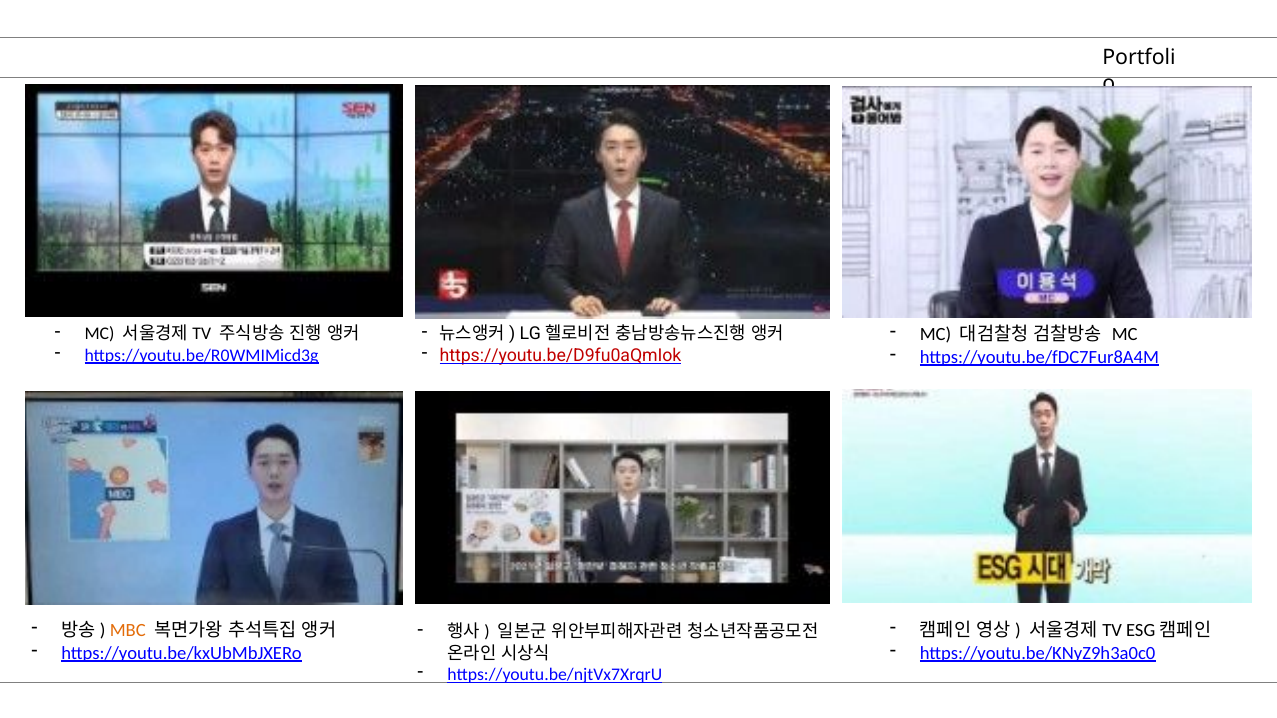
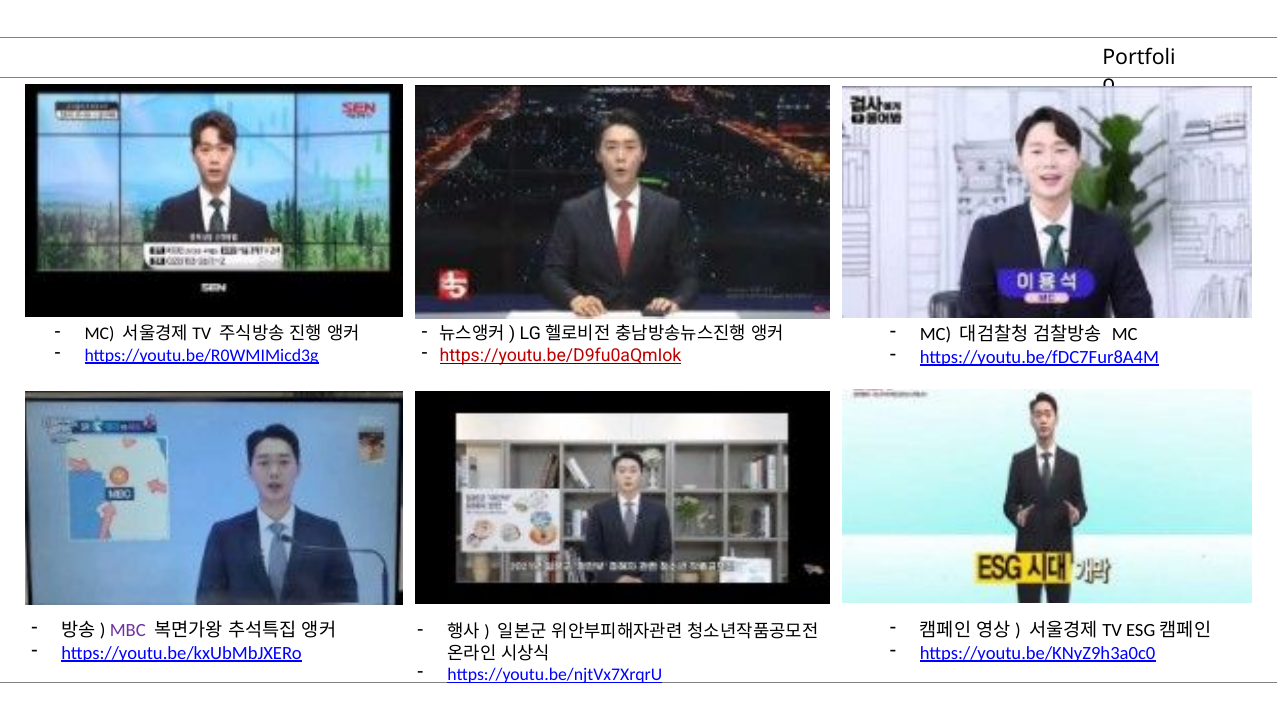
MBC colour: orange -> purple (128, 631)
